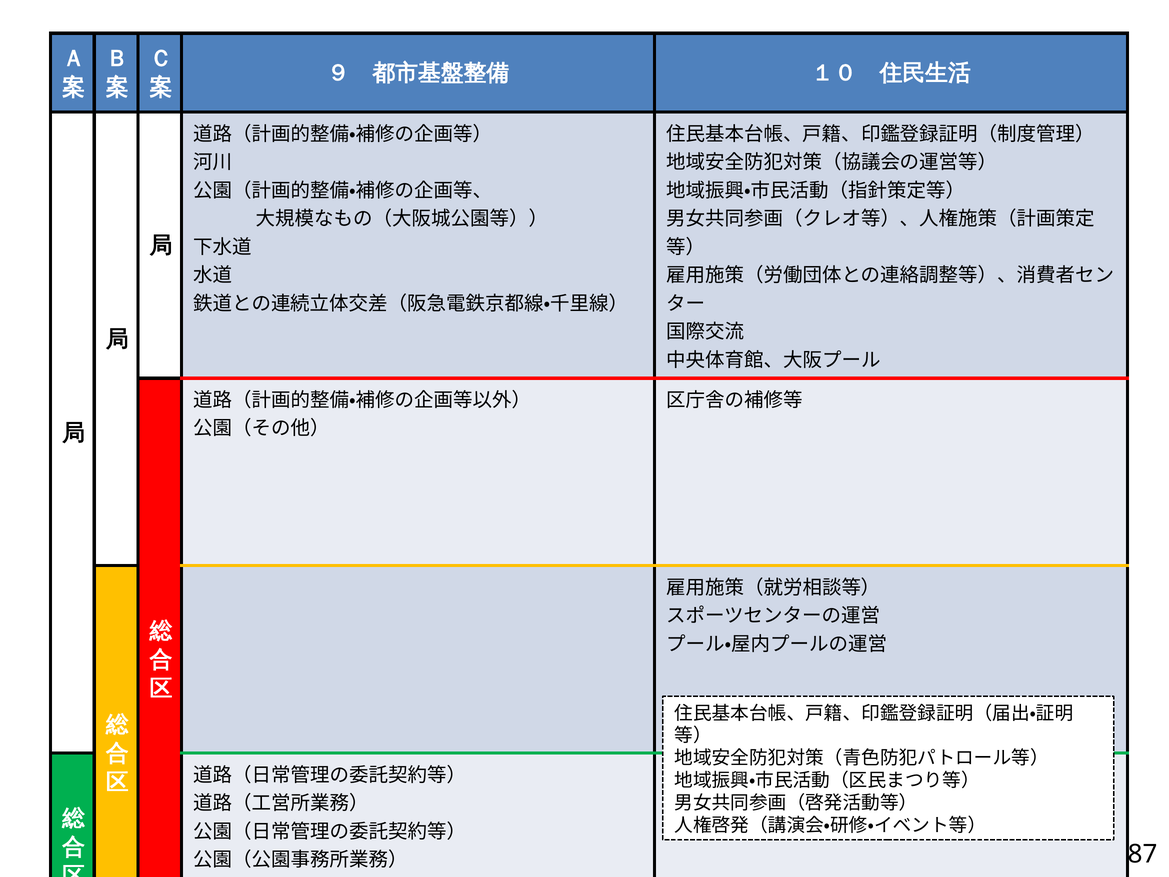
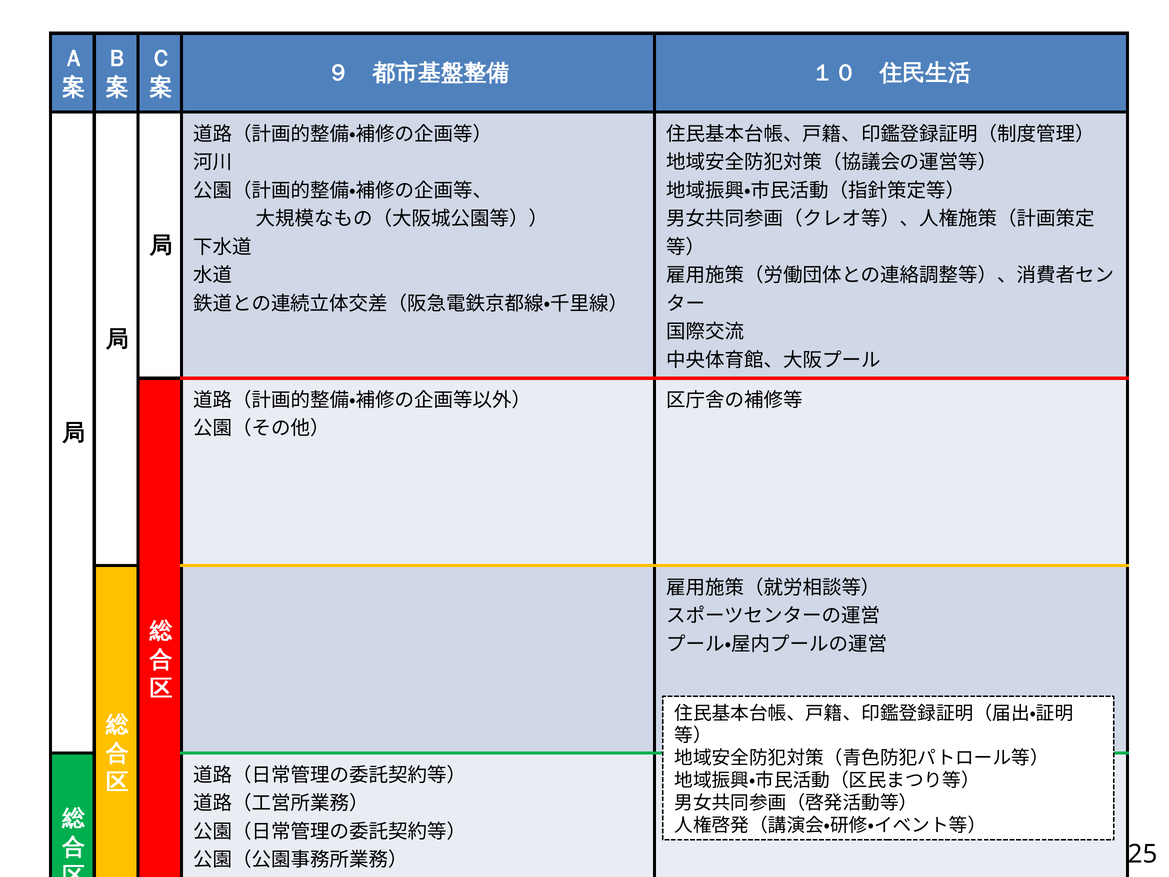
87: 87 -> 25 (1143, 854)
